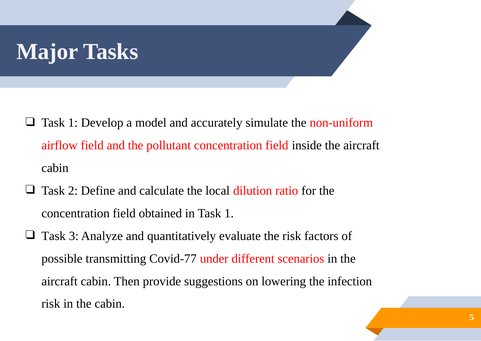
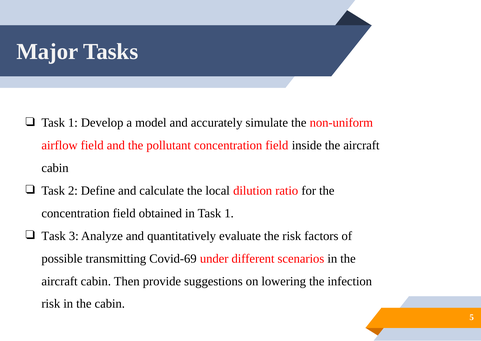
Covid-77: Covid-77 -> Covid-69 (173, 258)
